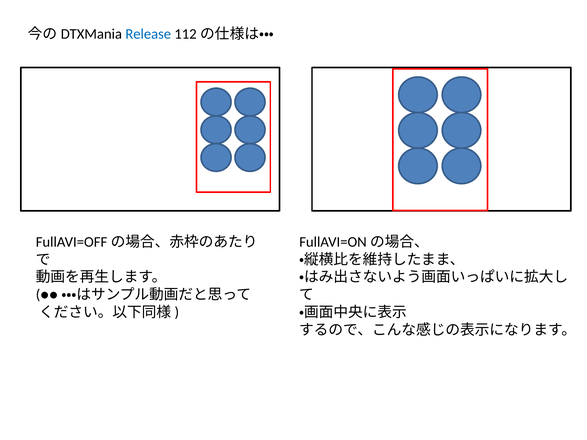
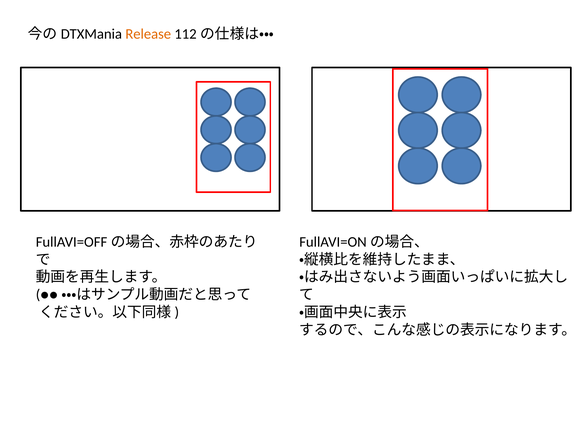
Release colour: blue -> orange (148, 34)
